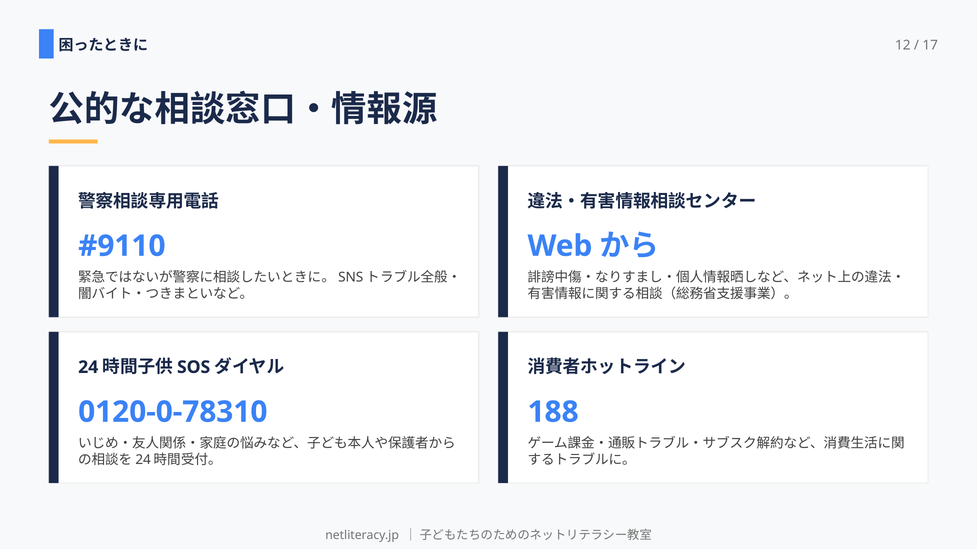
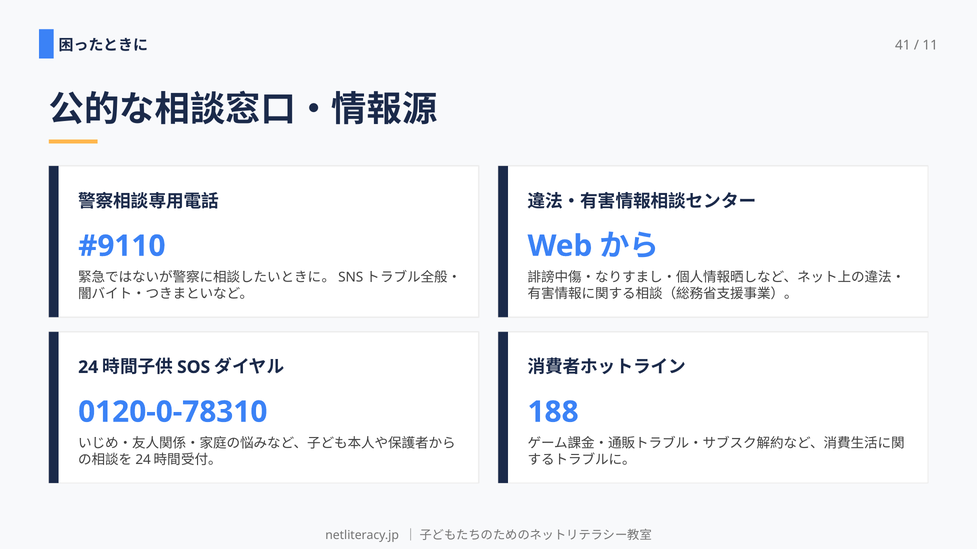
12: 12 -> 41 (903, 45)
17: 17 -> 11 (930, 45)
